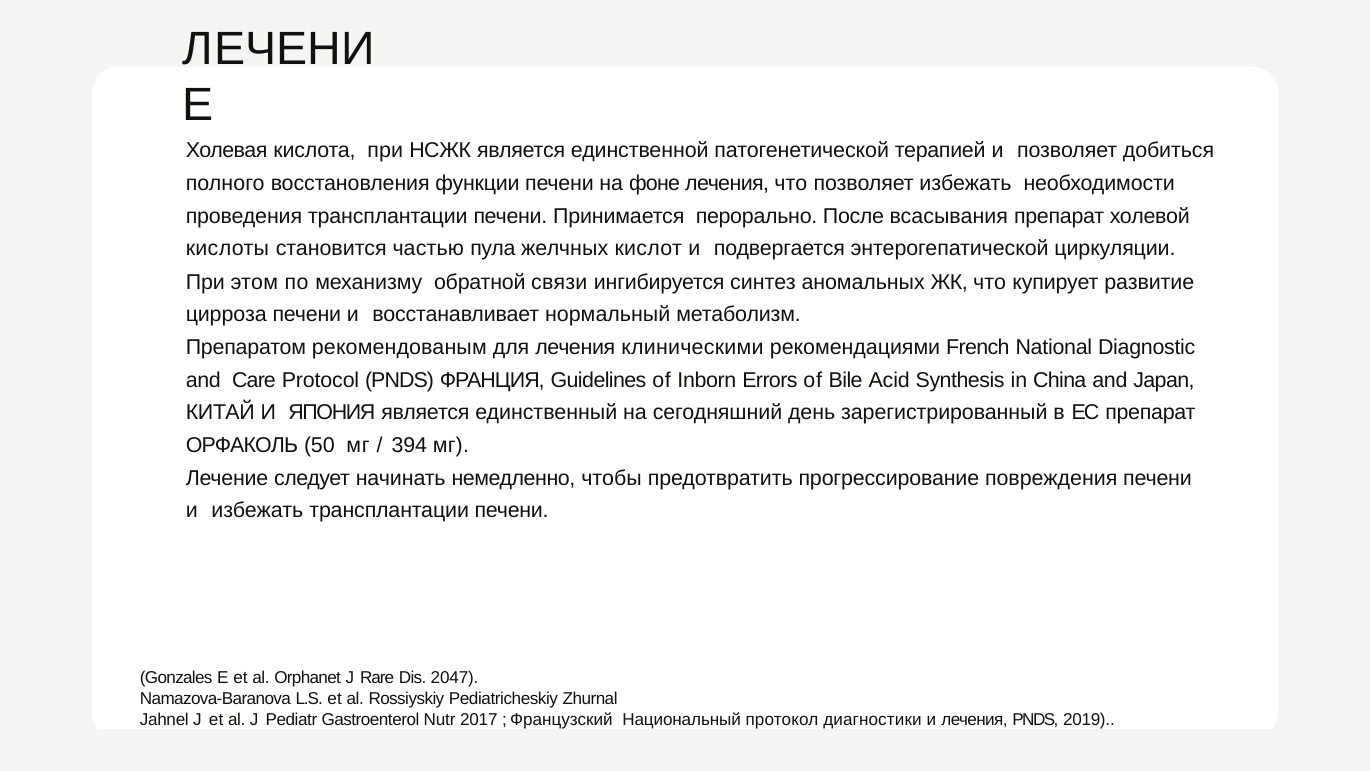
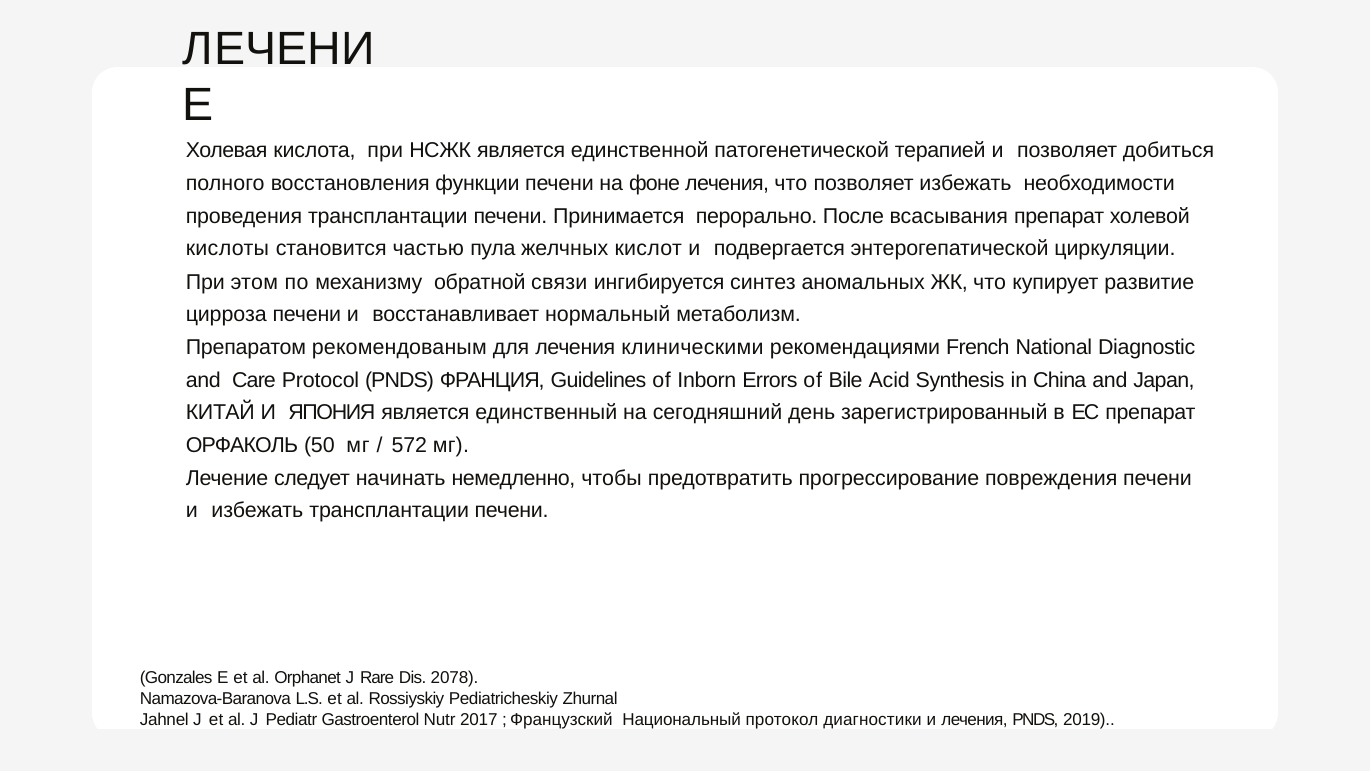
394: 394 -> 572 (409, 445)
2047: 2047 -> 2078 (455, 678)
